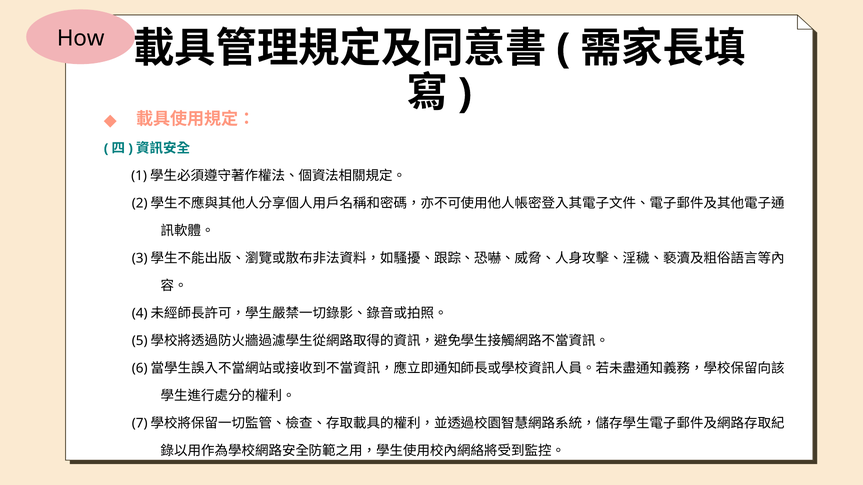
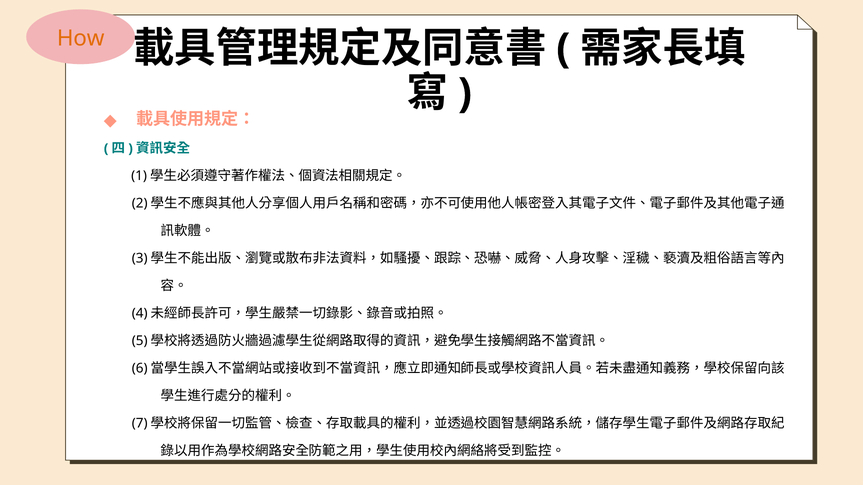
How colour: black -> orange (81, 38)
